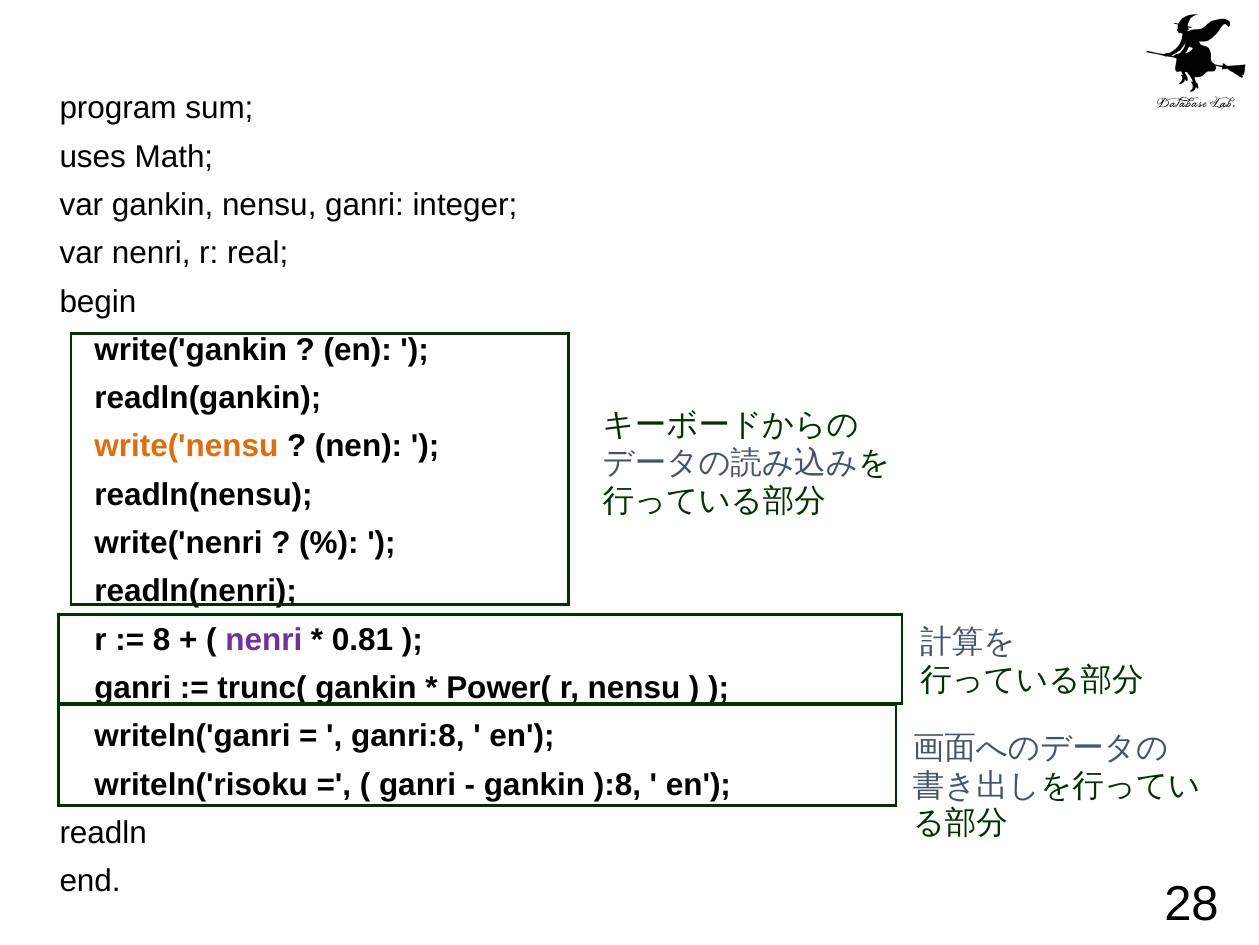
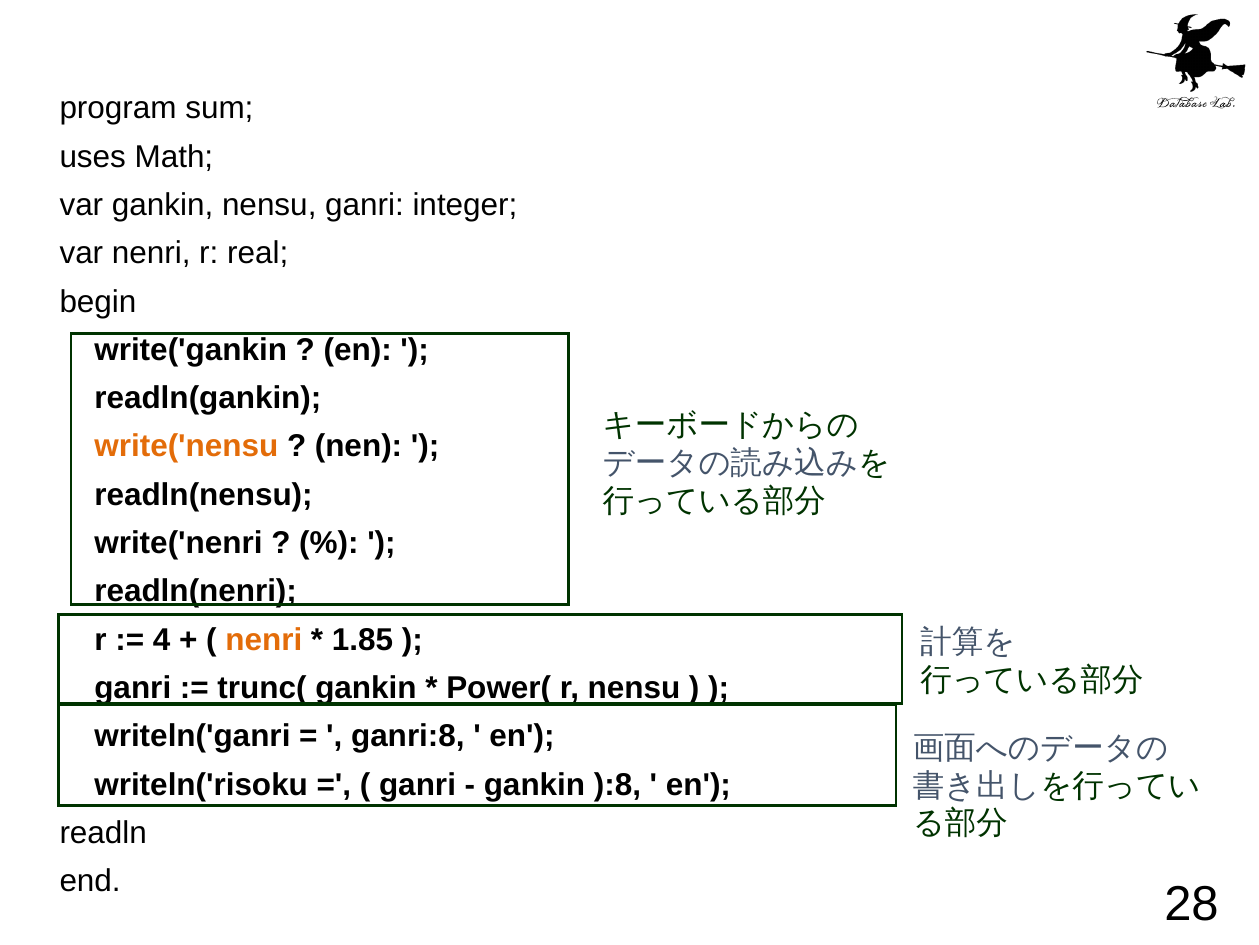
8: 8 -> 4 (162, 639)
nenri colour: purple -> orange (264, 639)
0.81: 0.81 -> 1.85 (362, 639)
